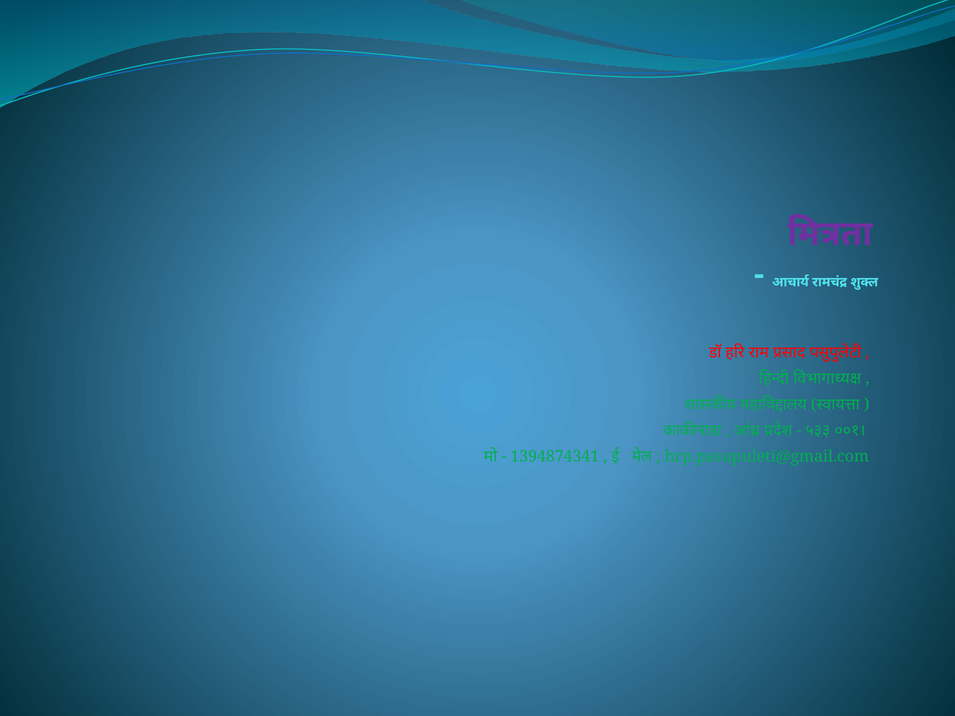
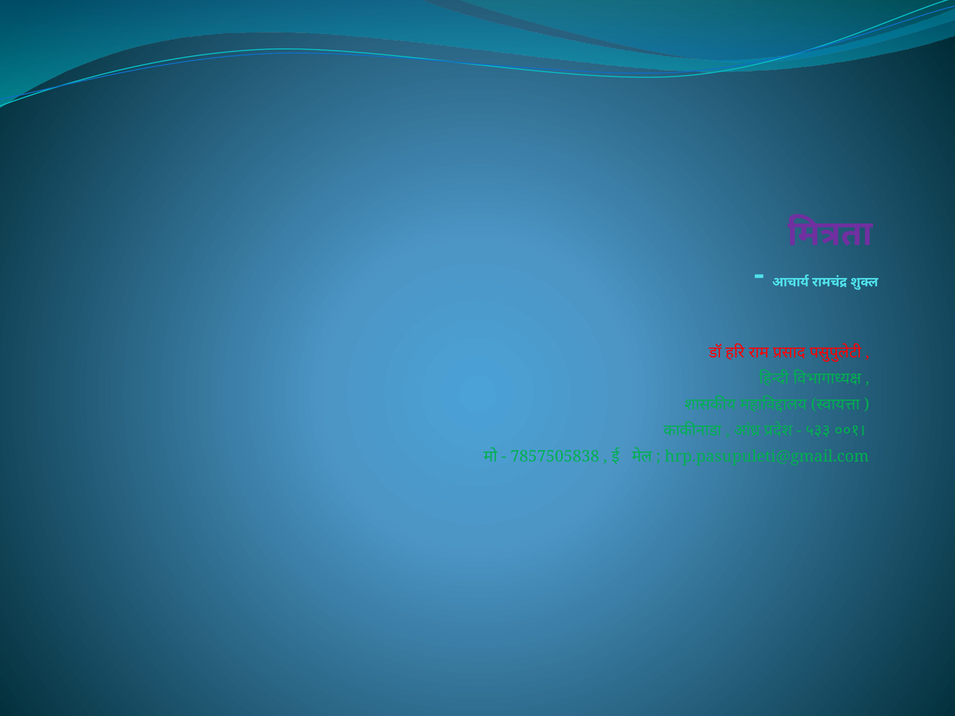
1394874341: 1394874341 -> 7857505838 (555, 456)
